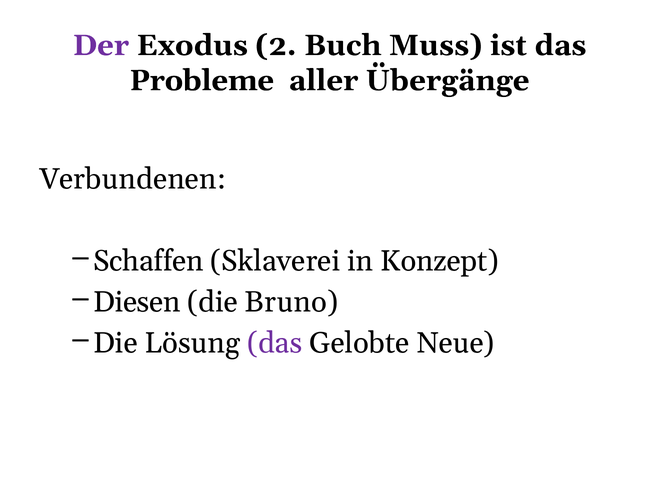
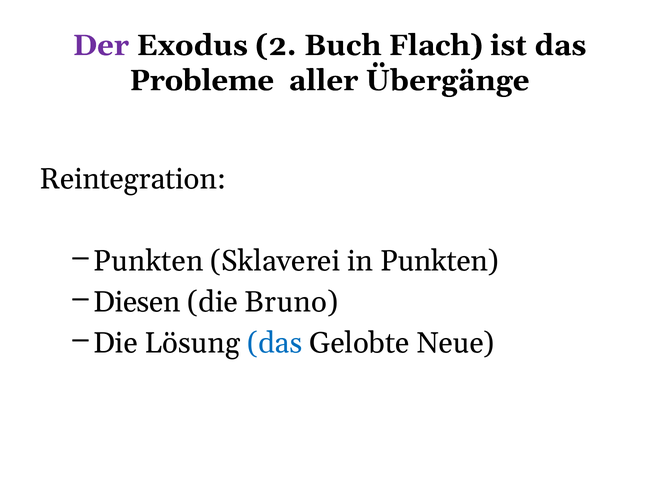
Muss: Muss -> Flach (436, 45)
Verbundenen: Verbundenen -> Reintegration (133, 179)
Schaffen: Schaffen -> Punkten (148, 261)
in Konzept: Konzept -> Punkten (439, 261)
das colour: purple -> blue (275, 343)
